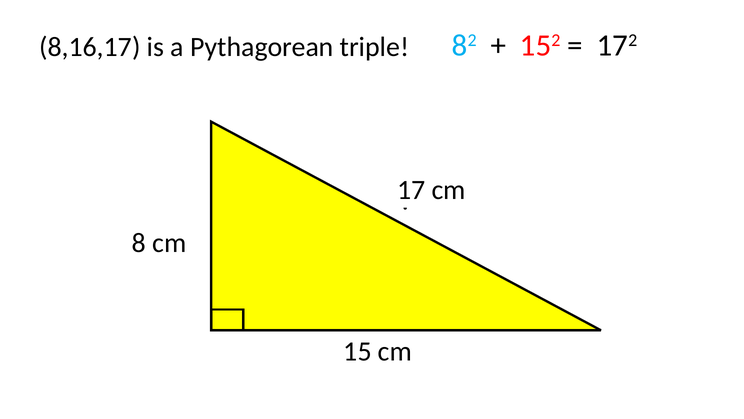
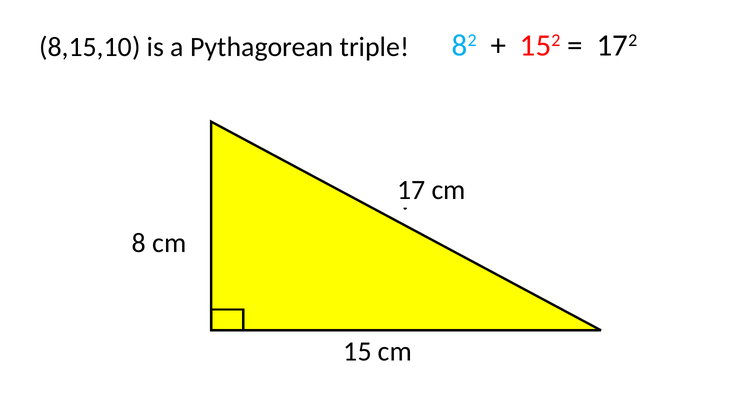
8,16,17: 8,16,17 -> 8,15,10 (90, 47)
